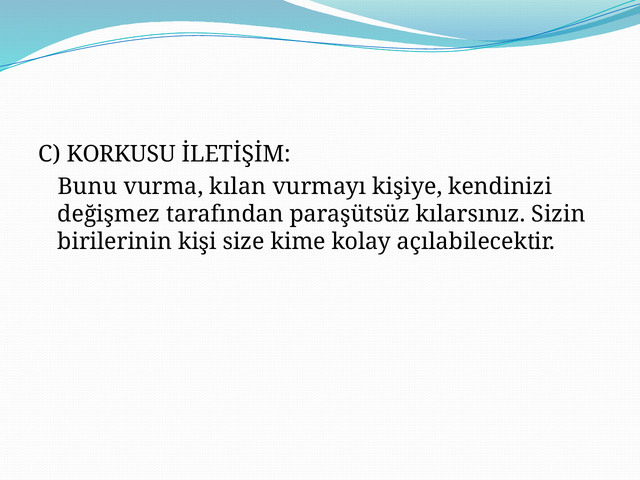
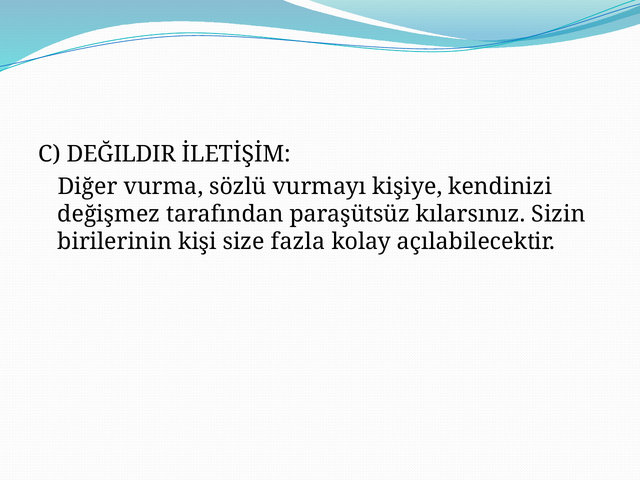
KORKUSU: KORKUSU -> DEĞILDIR (121, 154)
Bunu: Bunu -> Diğer (88, 186)
kılan: kılan -> sözlü (238, 186)
kime: kime -> fazla (298, 242)
